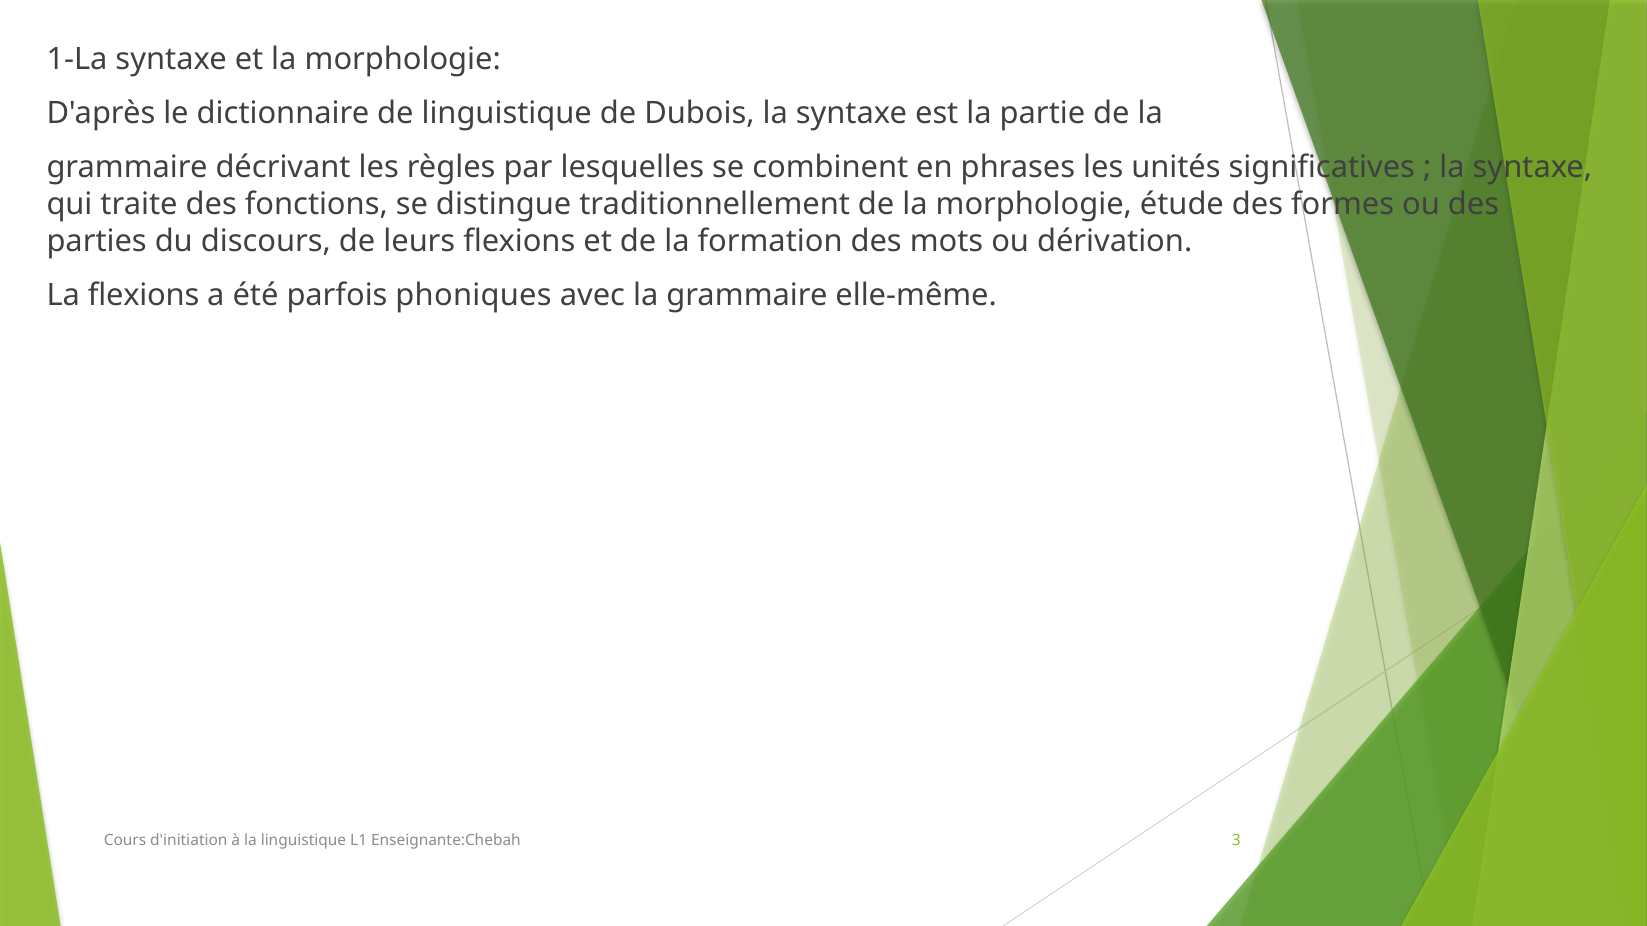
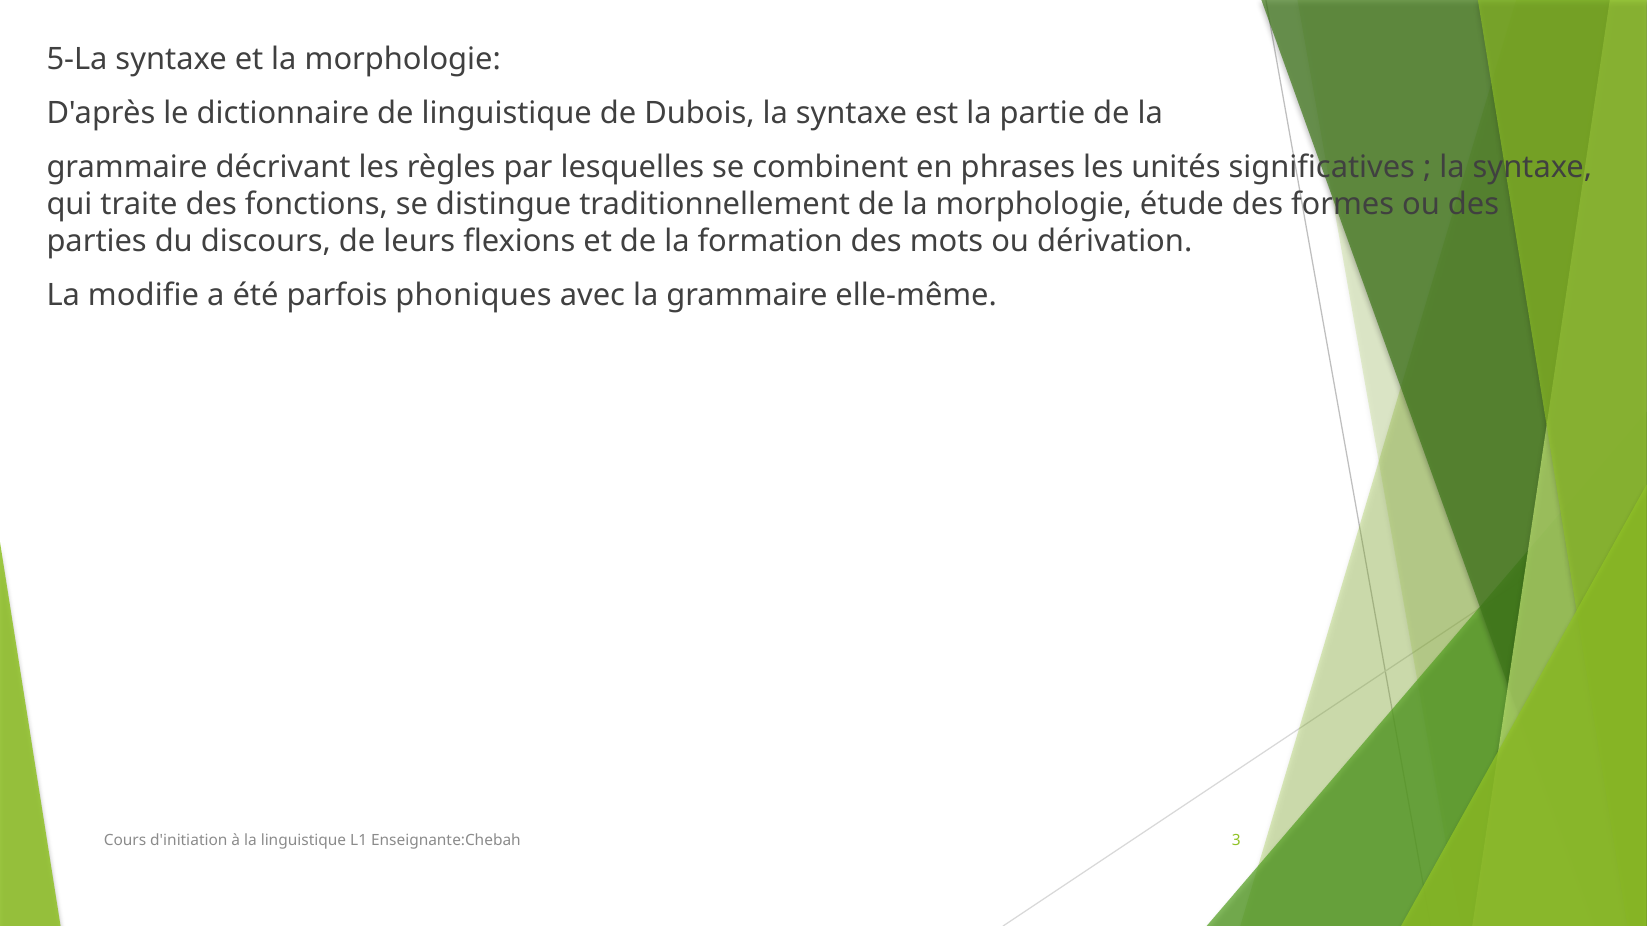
1-La: 1-La -> 5-La (77, 59)
La flexions: flexions -> modifie (144, 296)
